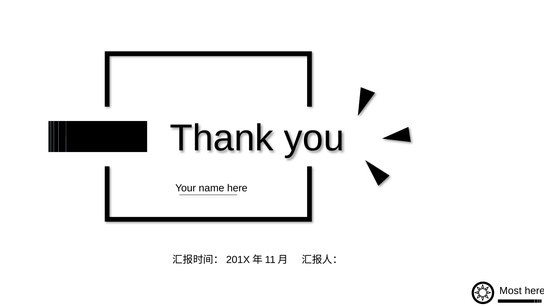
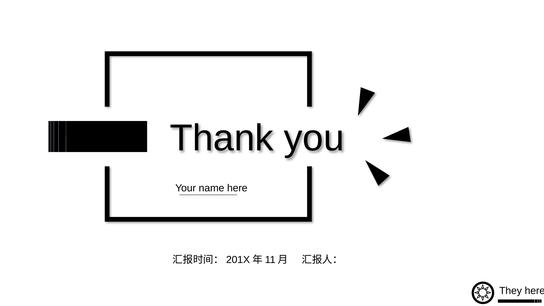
Most: Most -> They (511, 291)
